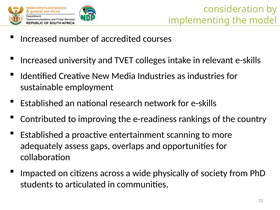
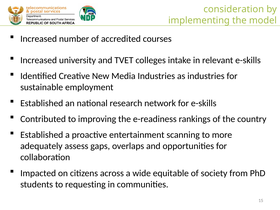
physically: physically -> equitable (171, 173)
articulated: articulated -> requesting (85, 184)
